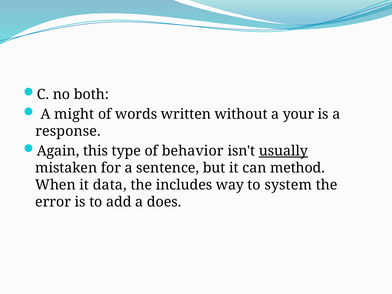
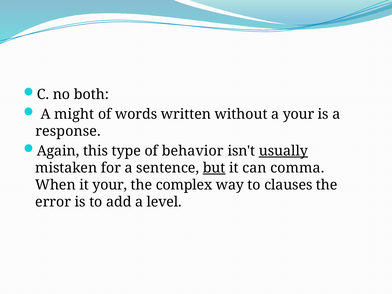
but underline: none -> present (214, 168)
method: method -> comma (297, 168)
it data: data -> your (110, 185)
includes: includes -> complex (184, 185)
system: system -> clauses (288, 185)
does: does -> level (164, 202)
